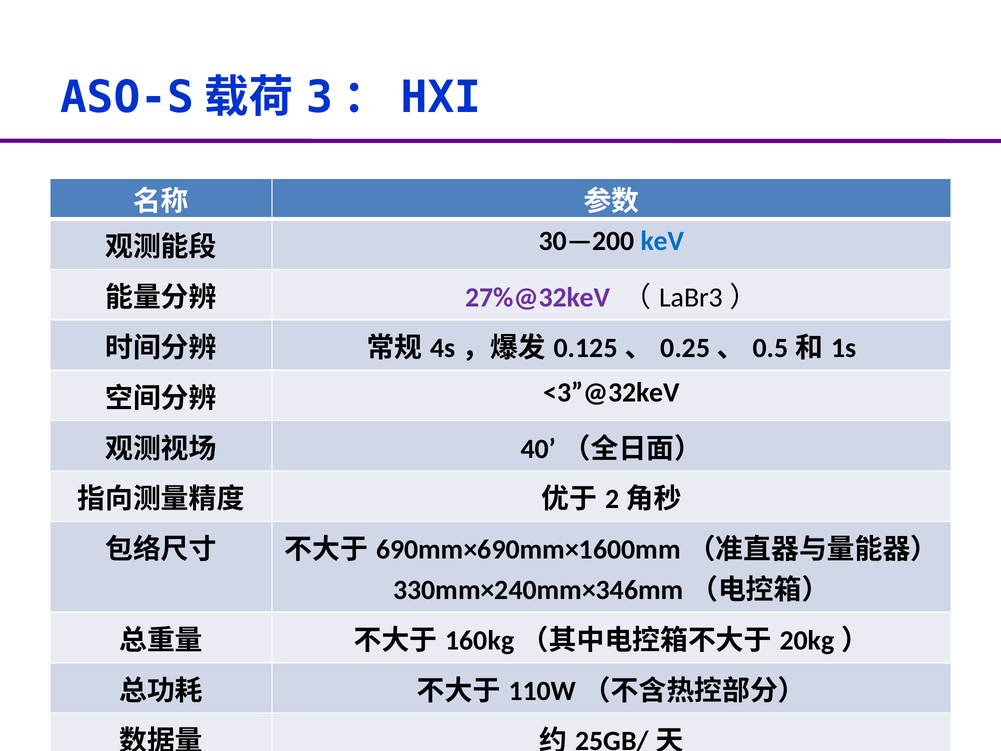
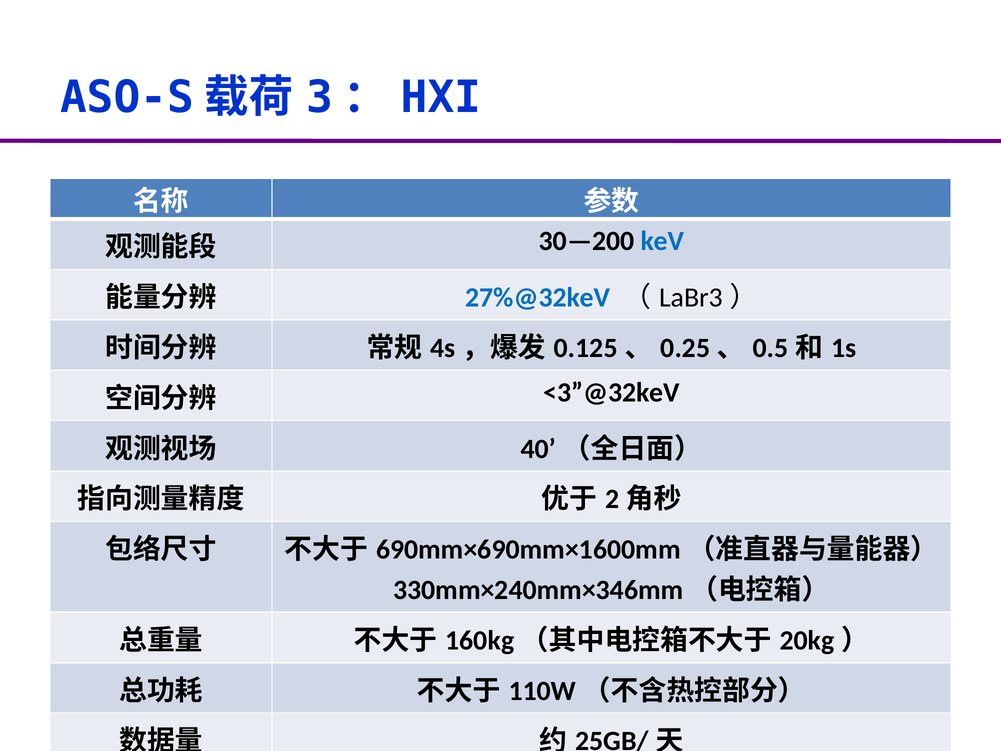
27%@32keV colour: purple -> blue (538, 297)
